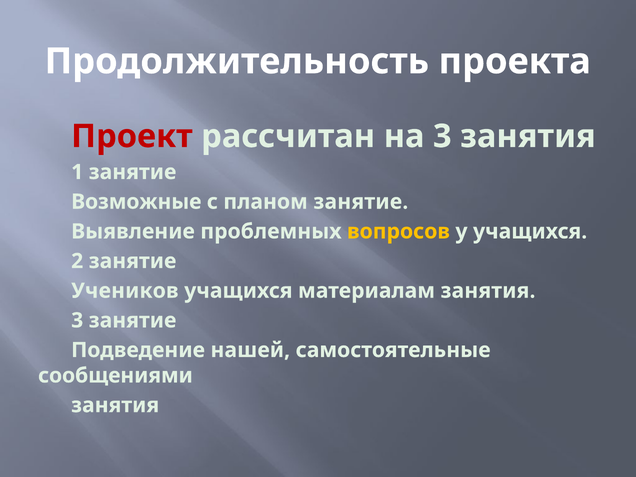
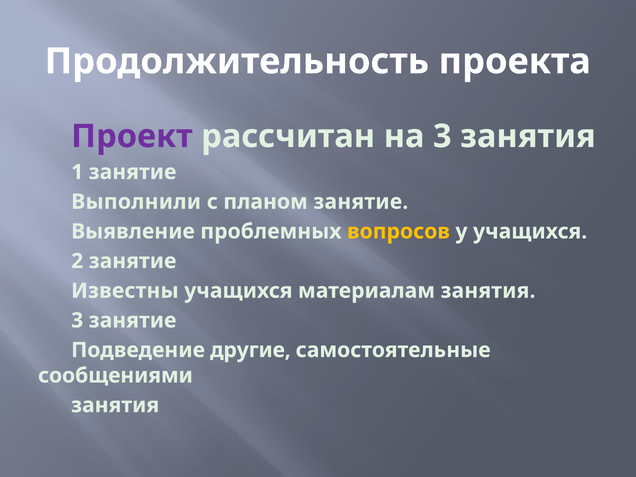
Проект colour: red -> purple (132, 136)
Возможные: Возможные -> Выполнили (136, 202)
Учеников: Учеников -> Известны (125, 291)
нашей: нашей -> другие (250, 350)
